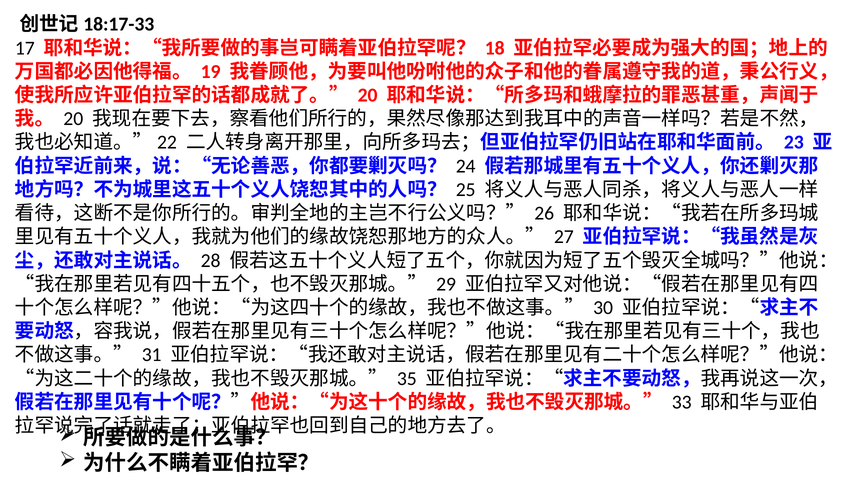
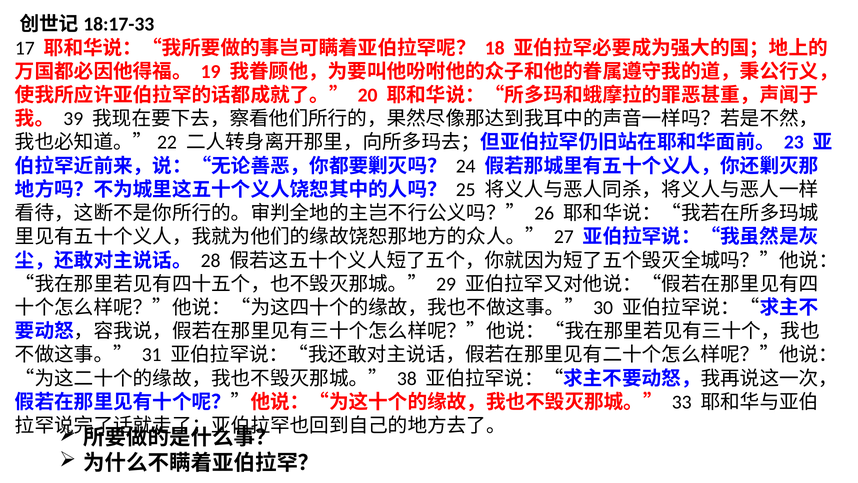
20: 20 -> 39 (73, 119)
35: 35 -> 38 (407, 378)
